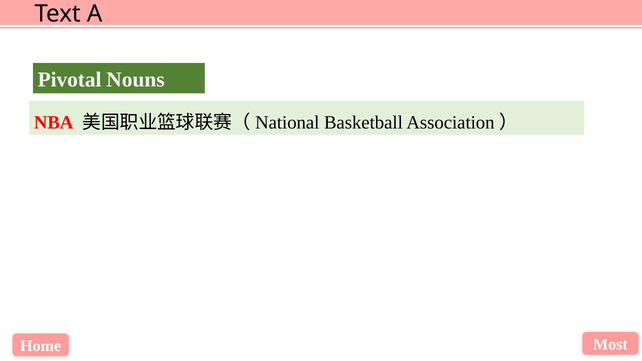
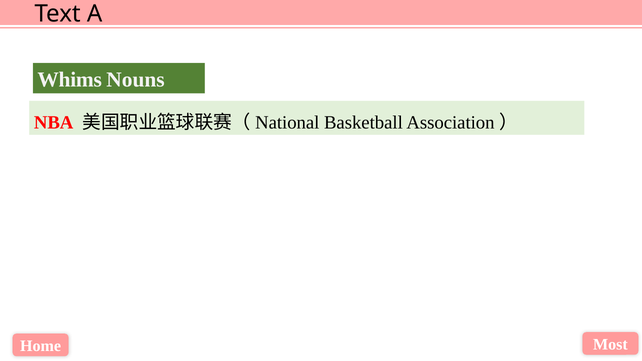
Pivotal: Pivotal -> Whims (70, 80)
